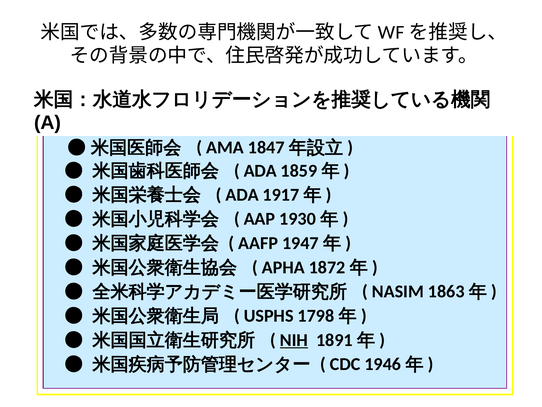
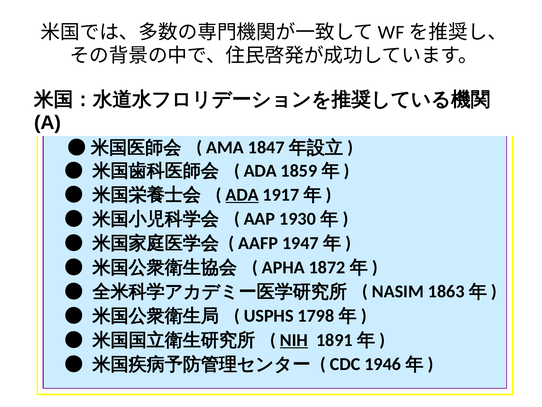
ADA underline: none -> present (242, 194)
